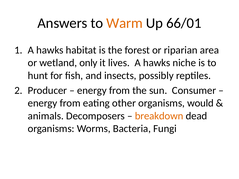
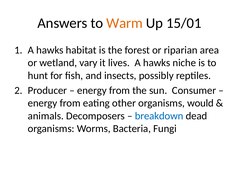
66/01: 66/01 -> 15/01 (184, 23)
only: only -> vary (88, 63)
breakdown colour: orange -> blue (159, 116)
